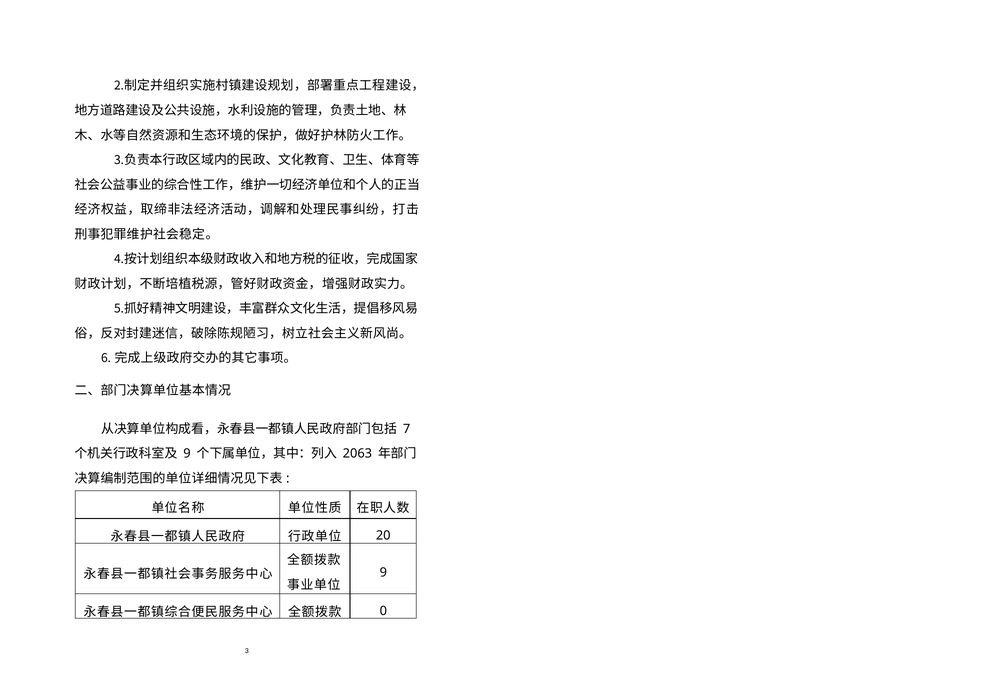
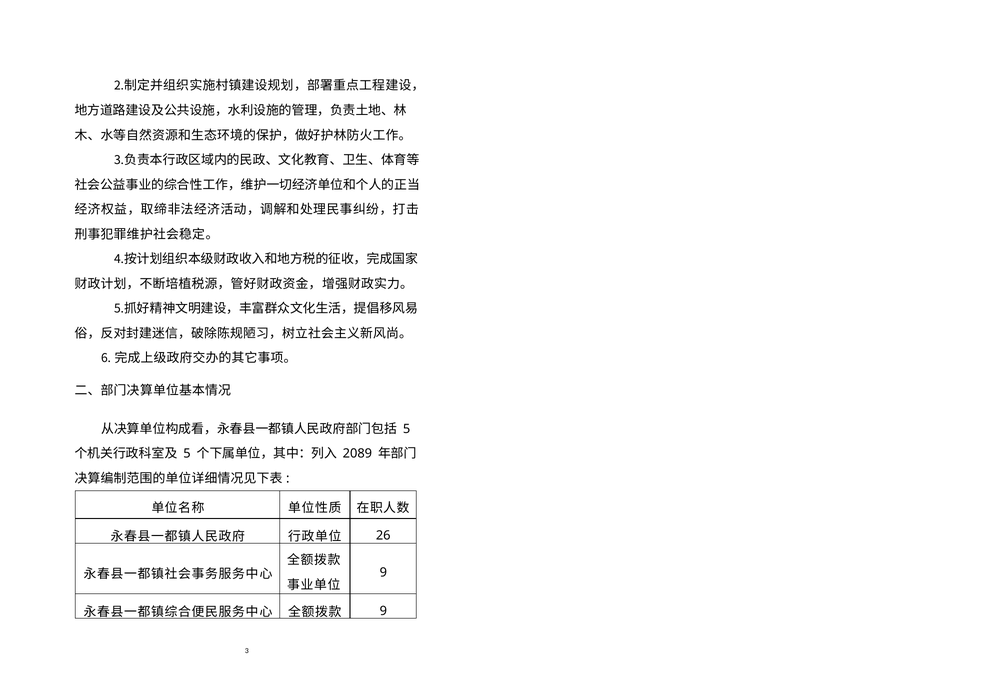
7: 7 -> 5 (407, 429)
9: 9 -> 5 (187, 454)
2063: 2063 -> 2089 (357, 454)
20: 20 -> 26 (383, 536)
0: 0 -> 9 (383, 611)
